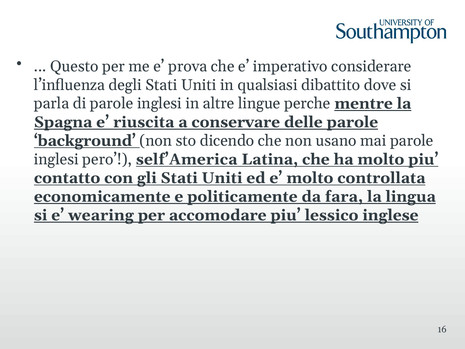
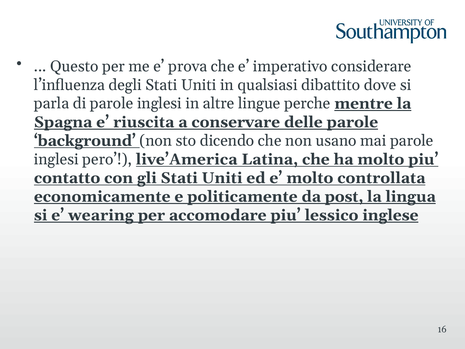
self’America: self’America -> live’America (187, 159)
fara: fara -> post (344, 196)
